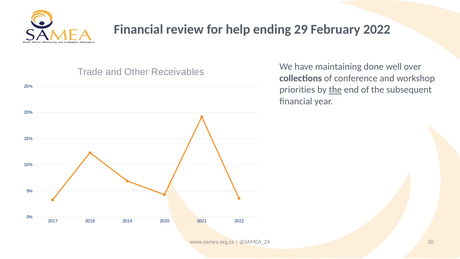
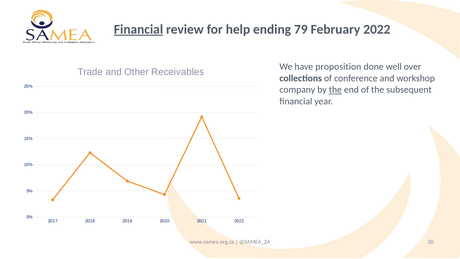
Financial underline: none -> present (139, 29)
29: 29 -> 79 (301, 29)
maintaining: maintaining -> proposition (338, 67)
priorities: priorities -> company (297, 90)
